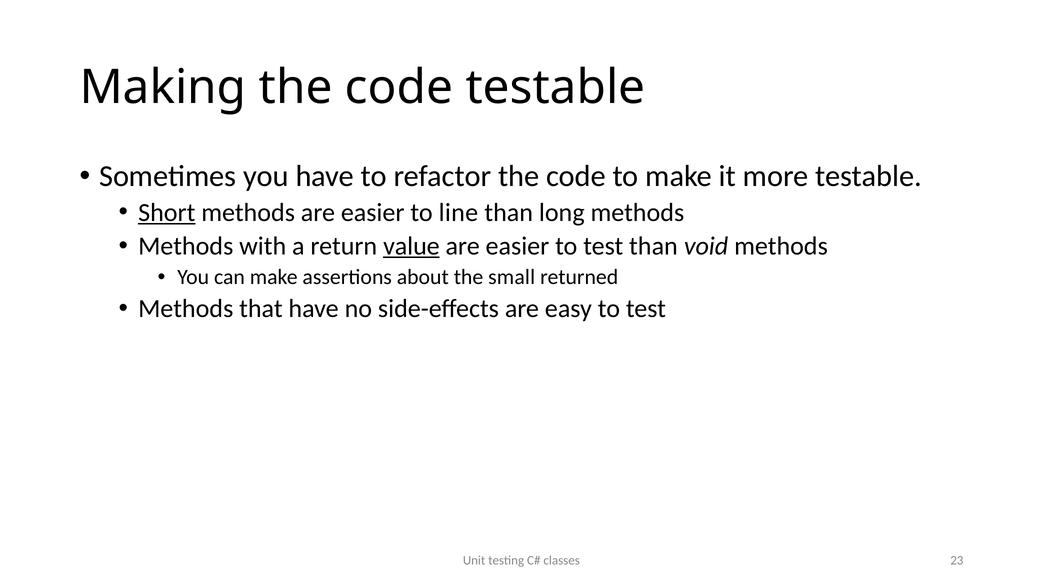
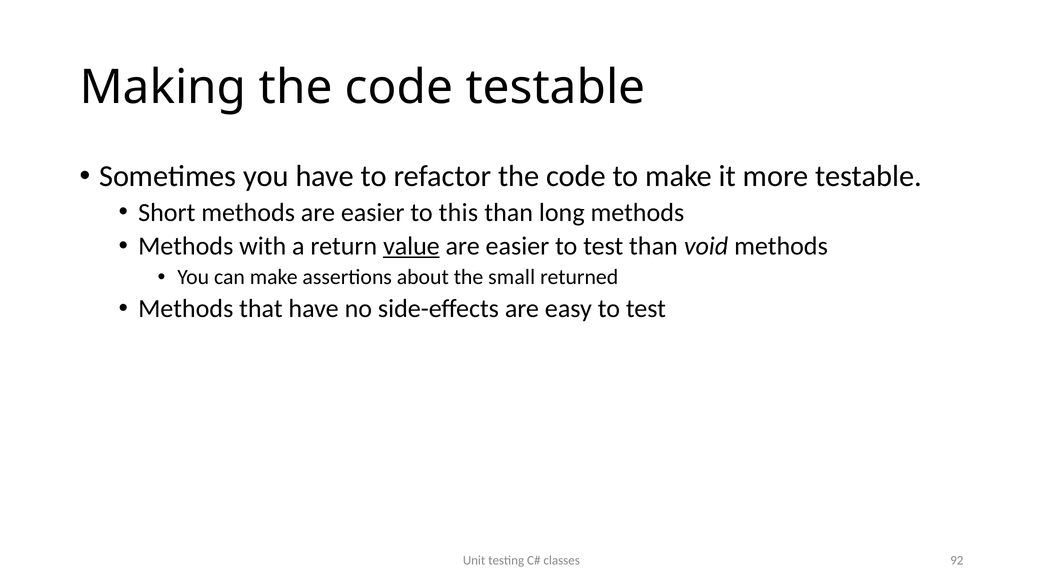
Short underline: present -> none (167, 212)
line: line -> this (458, 212)
23: 23 -> 92 (957, 560)
